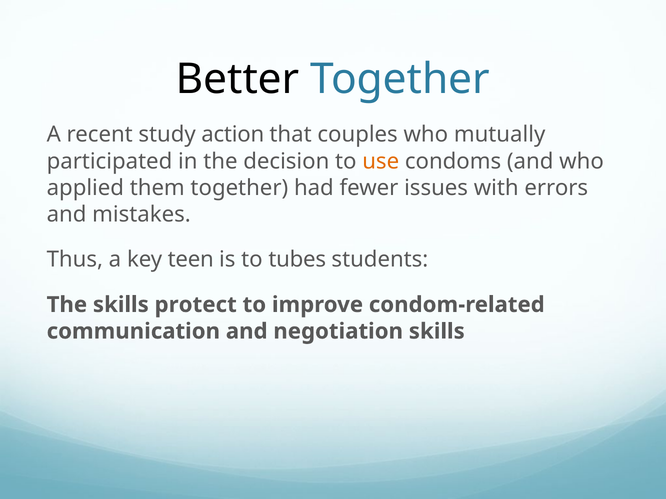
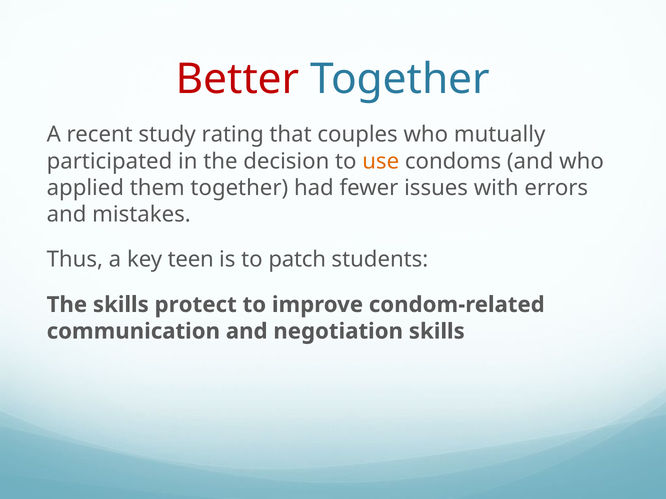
Better colour: black -> red (238, 79)
action: action -> rating (233, 135)
tubes: tubes -> patch (297, 260)
